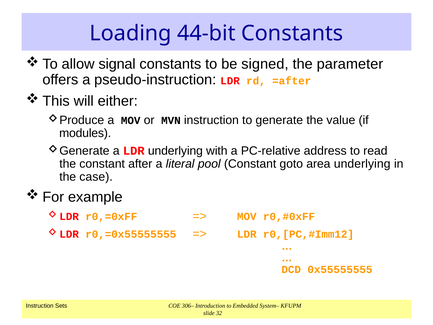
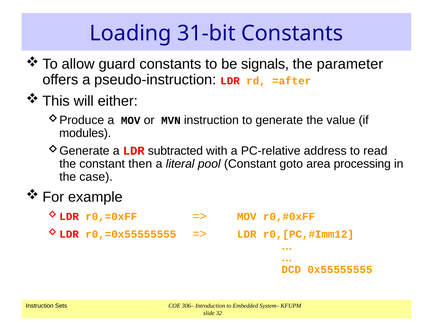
44-bit: 44-bit -> 31-bit (206, 33)
signal: signal -> guard (117, 64)
signed: signed -> signals (265, 64)
LDR underlying: underlying -> subtracted (175, 151)
after: after -> then (140, 164)
area underlying: underlying -> processing (362, 164)
